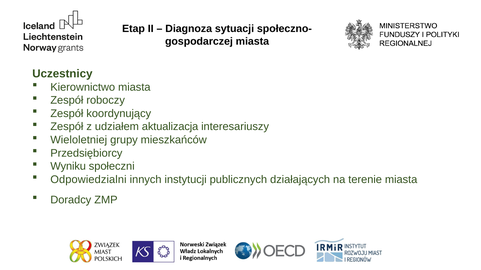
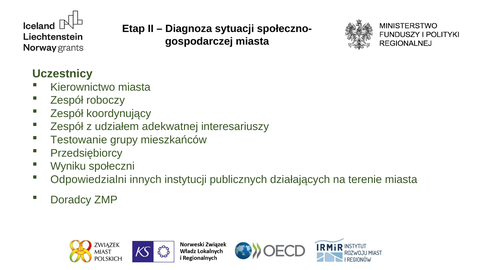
aktualizacja: aktualizacja -> adekwatnej (170, 127)
Wieloletniej: Wieloletniej -> Testowanie (79, 140)
